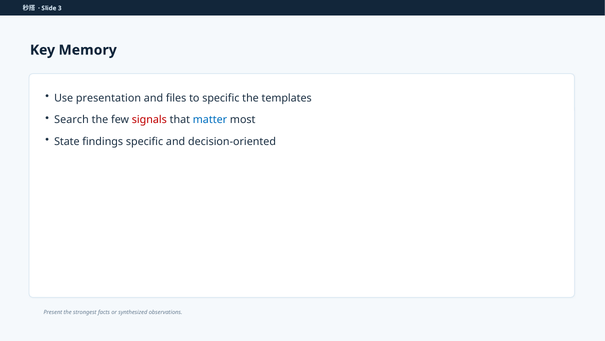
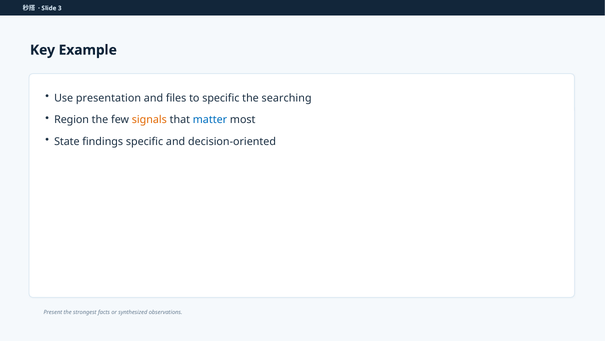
Memory: Memory -> Example (88, 50)
templates: templates -> searching (287, 98)
Search: Search -> Region (72, 120)
signals colour: red -> orange (149, 120)
